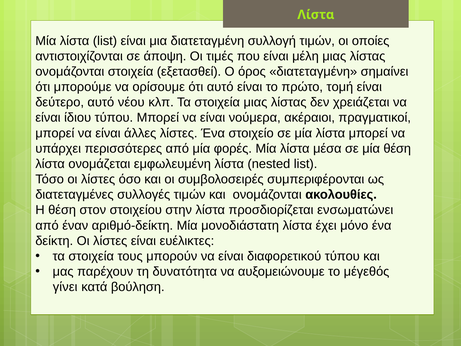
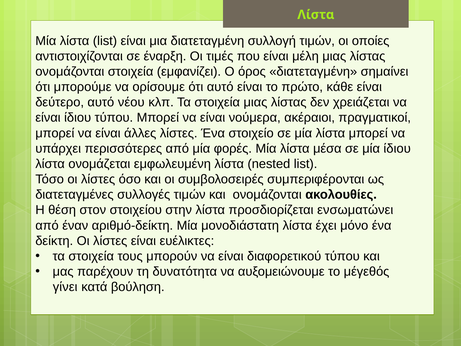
άποψη: άποψη -> έναρξη (165, 56)
εξετασθεί: εξετασθεί -> εμφανίζει (189, 72)
τομή: τομή -> κάθε (340, 87)
μία θέση: θέση -> ίδιου (397, 148)
